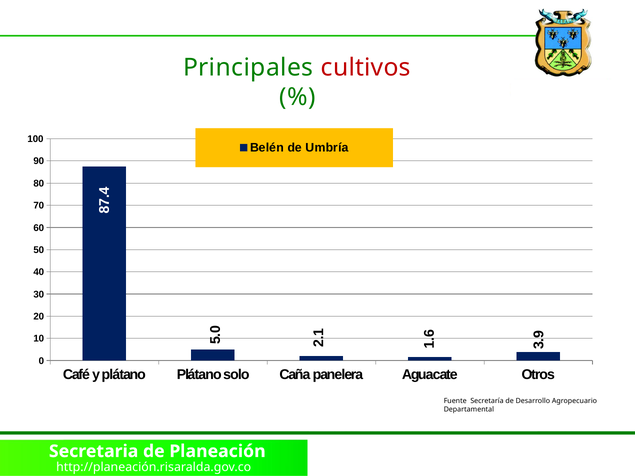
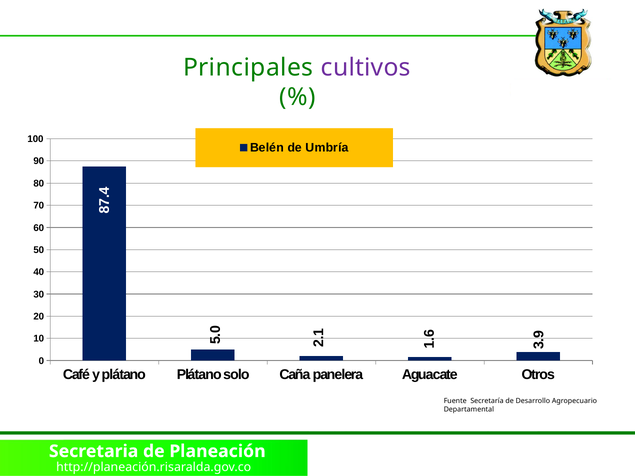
cultivos colour: red -> purple (366, 68)
